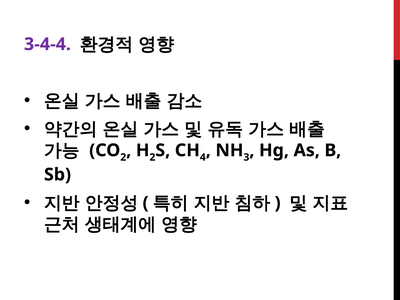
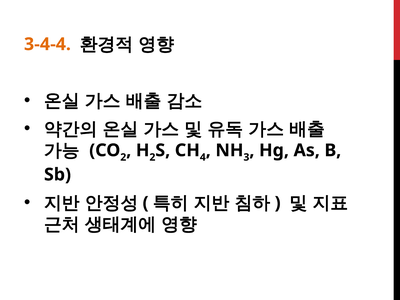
3-4-4 colour: purple -> orange (47, 44)
